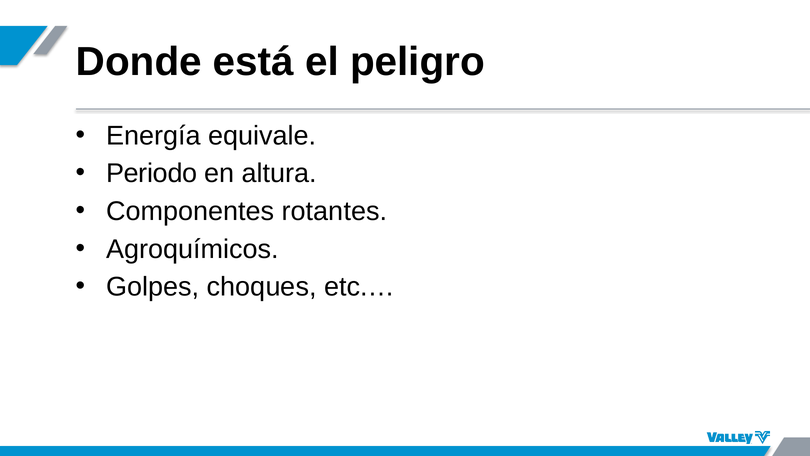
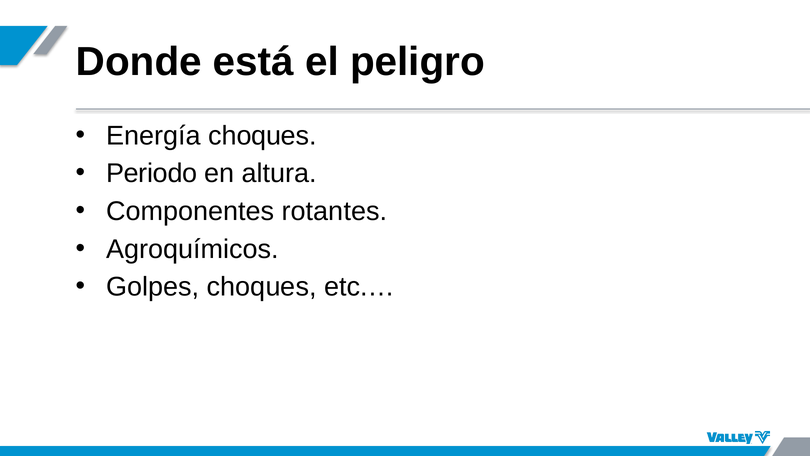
Energía equivale: equivale -> choques (262, 136)
